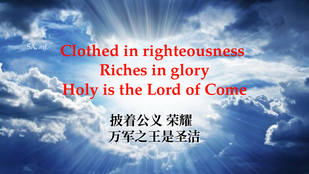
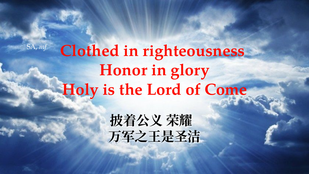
Riches: Riches -> Honor (123, 70)
